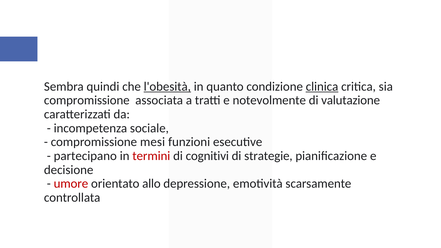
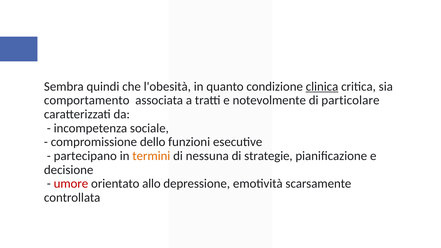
l'obesità underline: present -> none (167, 87)
compromissione: compromissione -> comportamento (87, 100)
valutazione: valutazione -> particolare (350, 100)
mesi: mesi -> dello (153, 142)
termini colour: red -> orange (151, 156)
cognitivi: cognitivi -> nessuna (207, 156)
